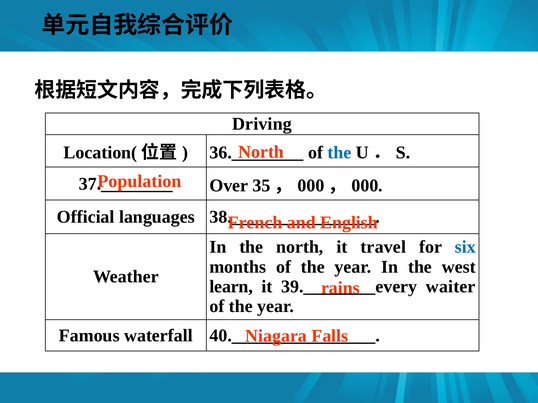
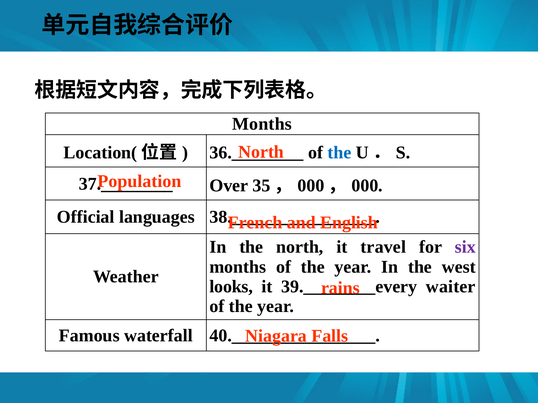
Driving: Driving -> Months (262, 124)
six colour: blue -> purple (465, 247)
learn: learn -> looks (231, 287)
